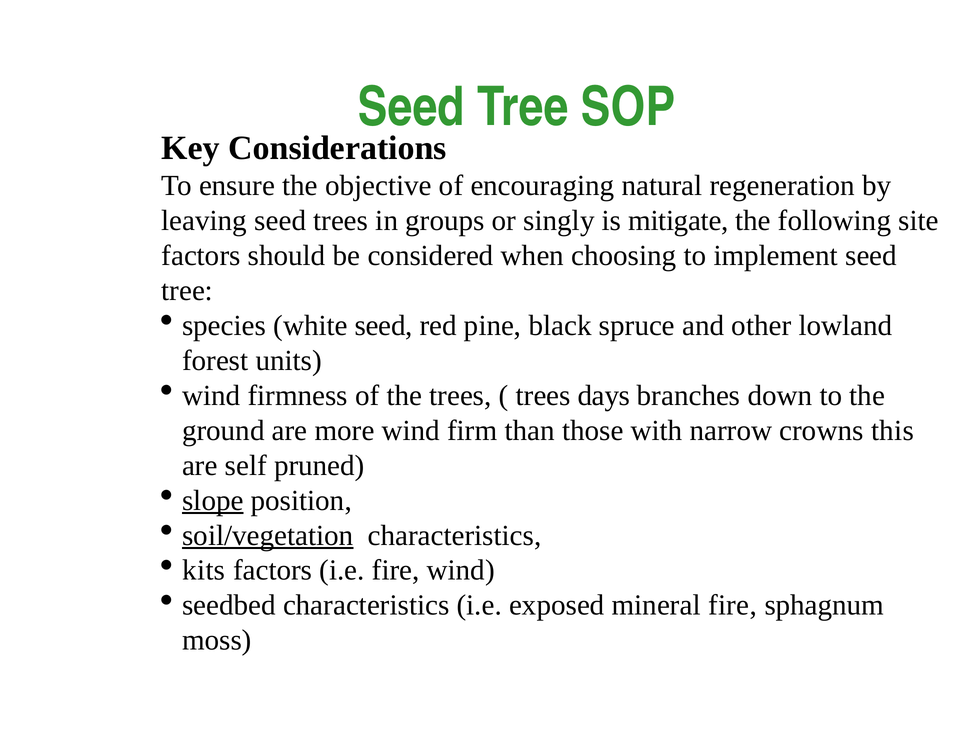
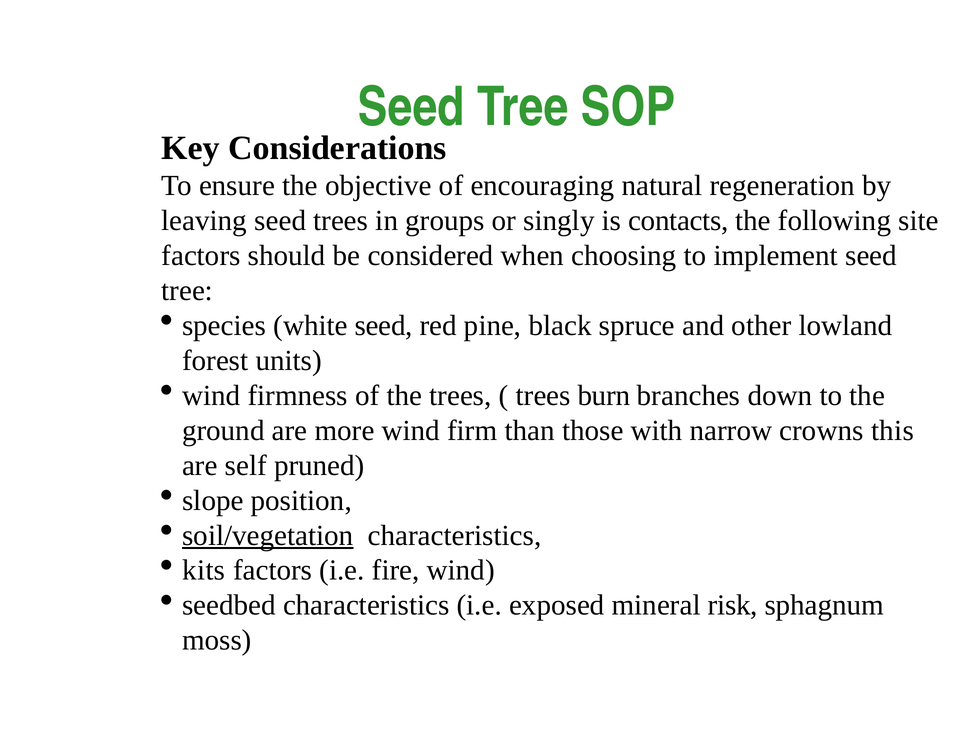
mitigate: mitigate -> contacts (678, 221)
days: days -> burn (604, 395)
slope underline: present -> none (213, 500)
mineral fire: fire -> risk (733, 605)
